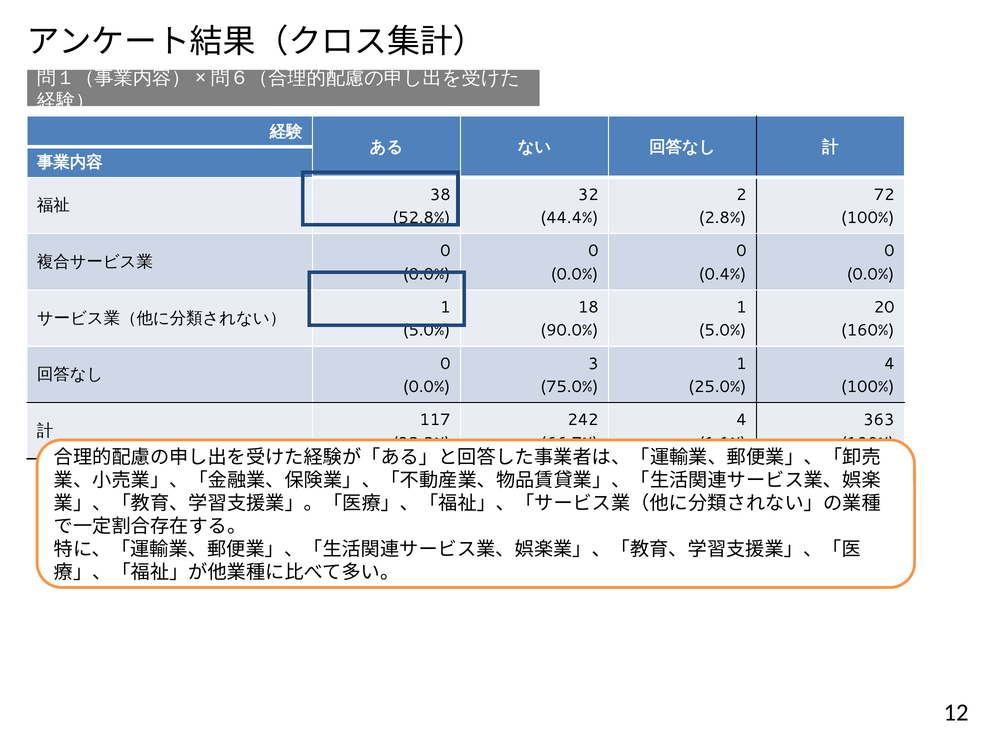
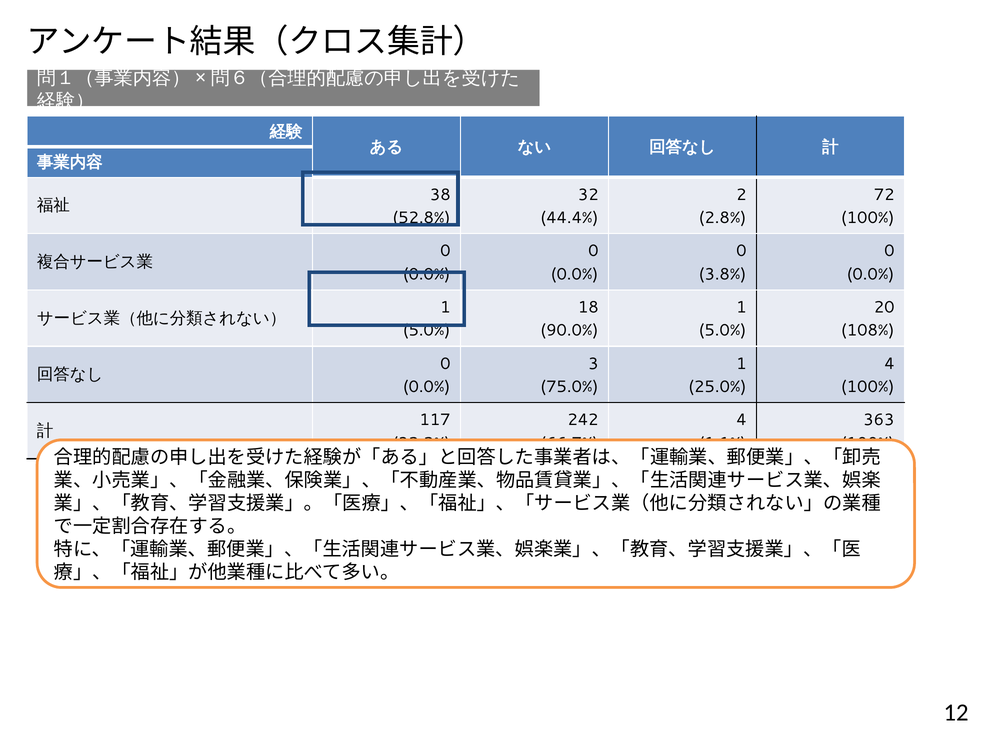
0.4%: 0.4% -> 3.8% (722, 274)
160%: 160% -> 108% (868, 330)
